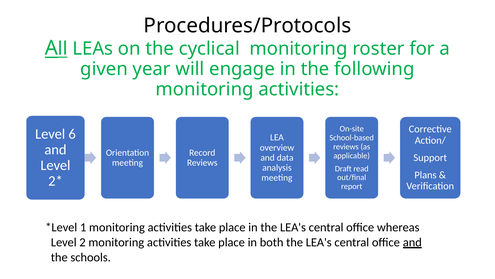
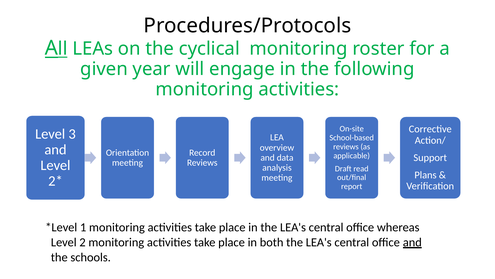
6: 6 -> 3 (72, 134)
